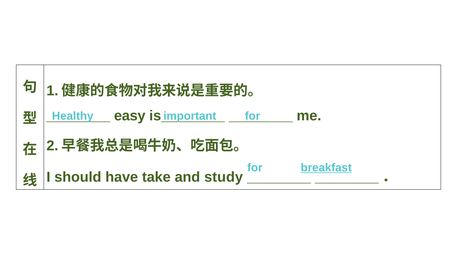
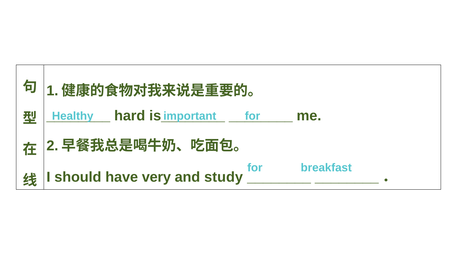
easy: easy -> hard (130, 116)
breakfast underline: present -> none (326, 168)
take: take -> very (156, 177)
